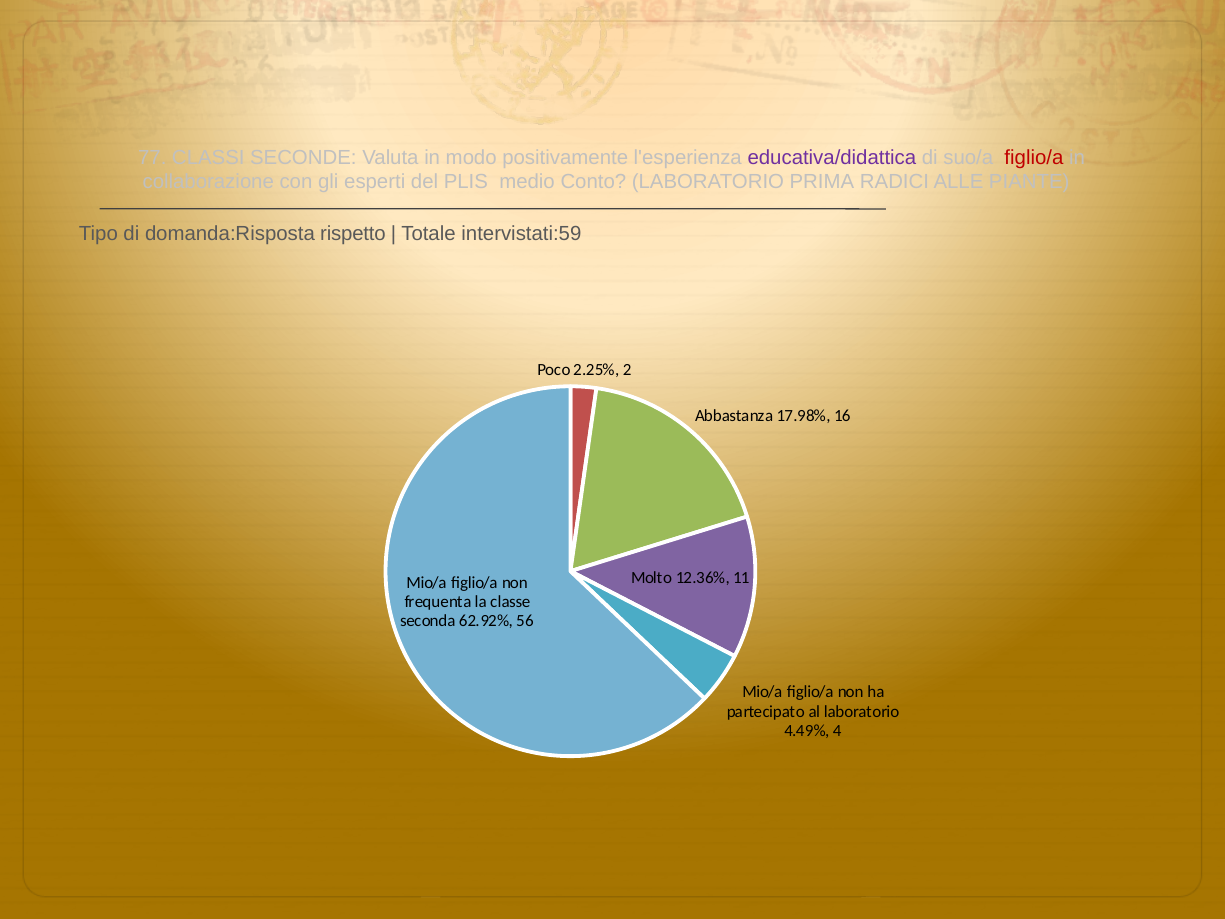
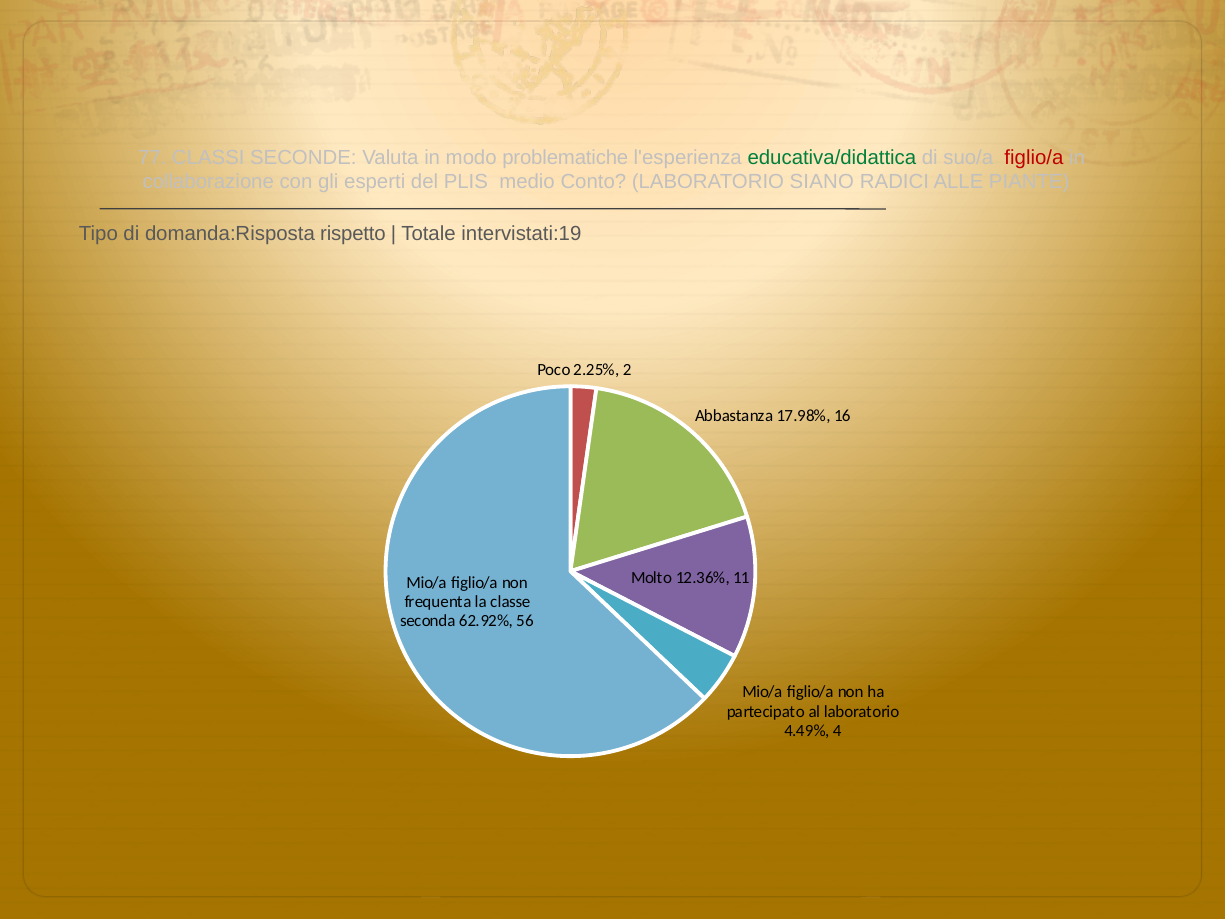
positivamente: positivamente -> problematiche (565, 158)
educativa/didattica colour: purple -> green (832, 158)
PRIMA: PRIMA -> SIANO (822, 182)
intervistati:59: intervistati:59 -> intervistati:19 (521, 234)
